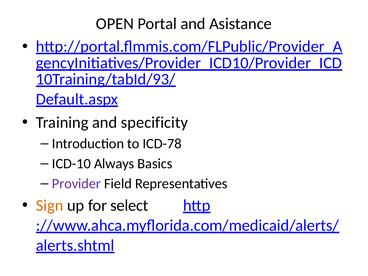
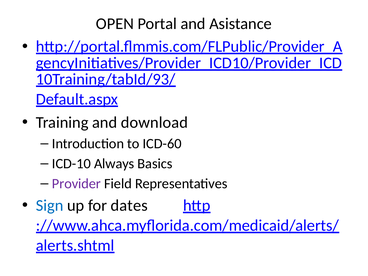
specificity: specificity -> download (154, 123)
ICD-78: ICD-78 -> ICD-60 (162, 144)
Sign colour: orange -> blue (50, 205)
select: select -> dates (129, 205)
